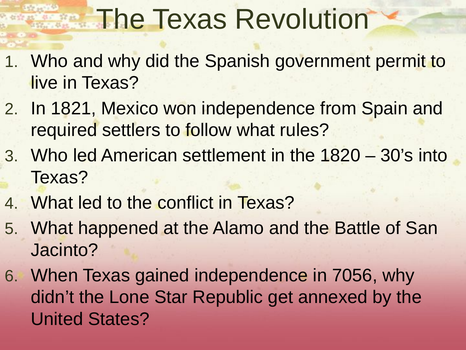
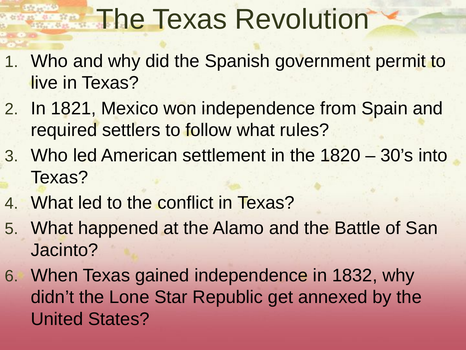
7056: 7056 -> 1832 (355, 275)
